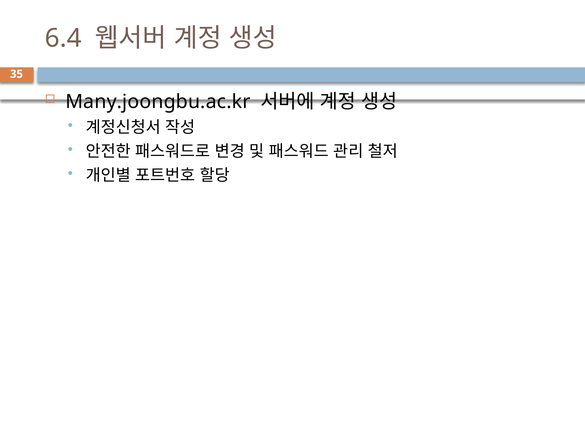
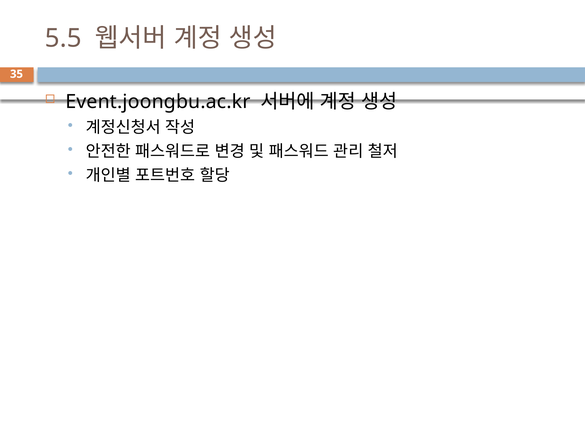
6.4: 6.4 -> 5.5 (63, 38)
Many.joongbu.ac.kr: Many.joongbu.ac.kr -> Event.joongbu.ac.kr (158, 102)
